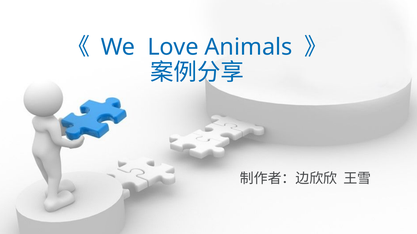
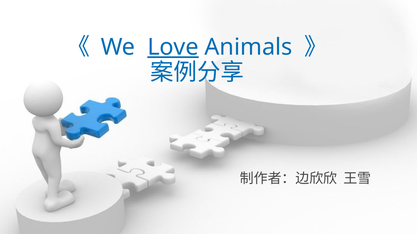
Love underline: none -> present (173, 47)
